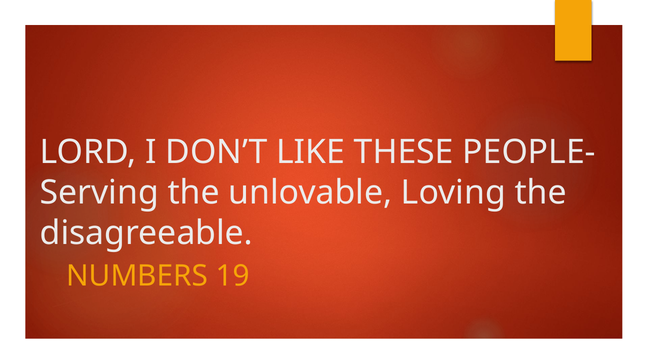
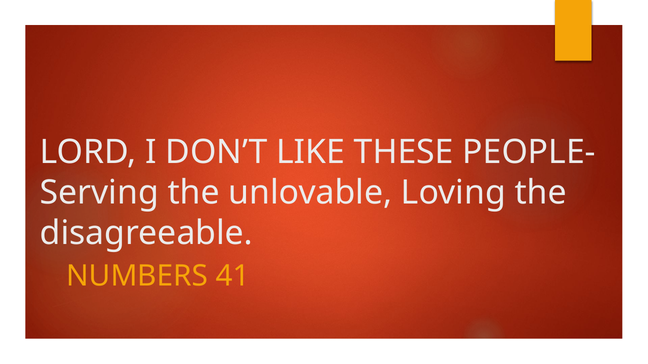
19: 19 -> 41 (233, 276)
